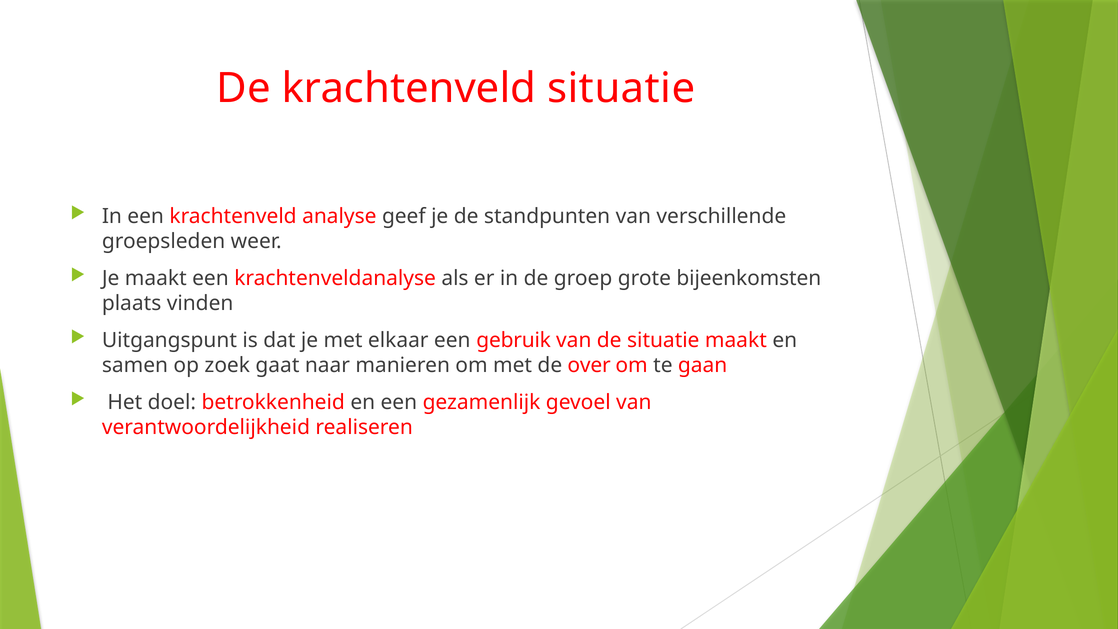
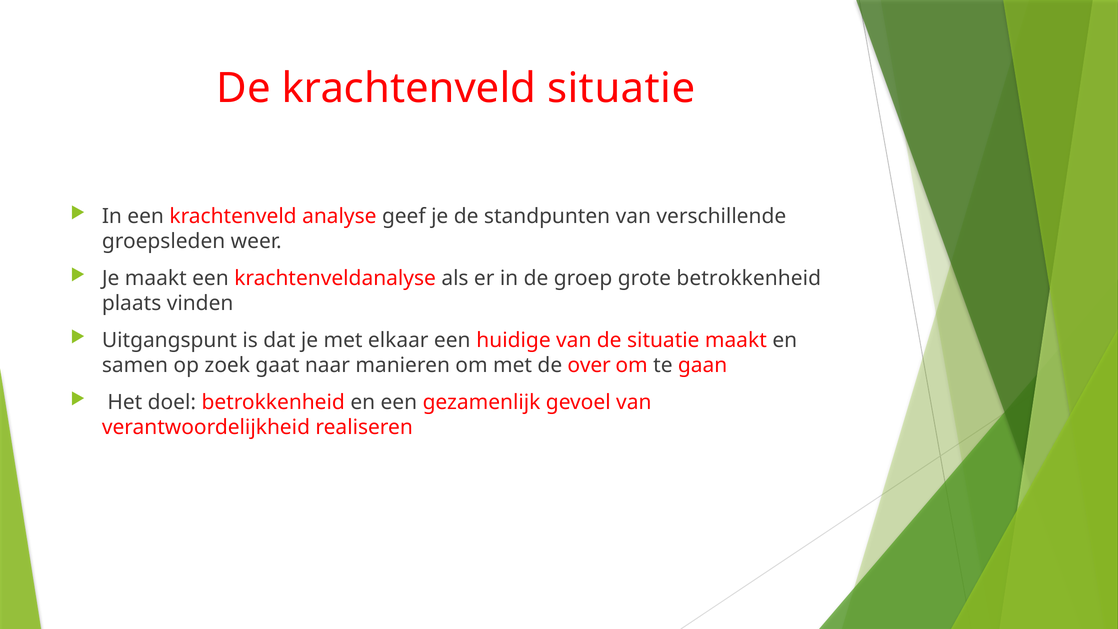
grote bijeenkomsten: bijeenkomsten -> betrokkenheid (749, 278)
gebruik: gebruik -> huidige (514, 340)
